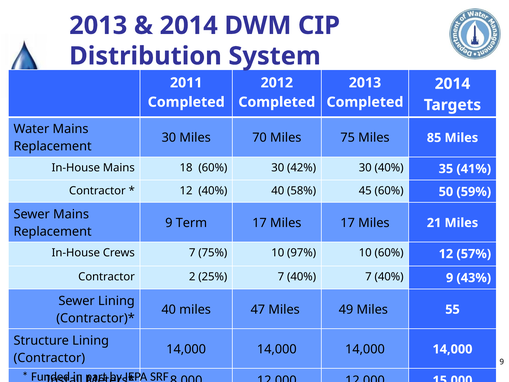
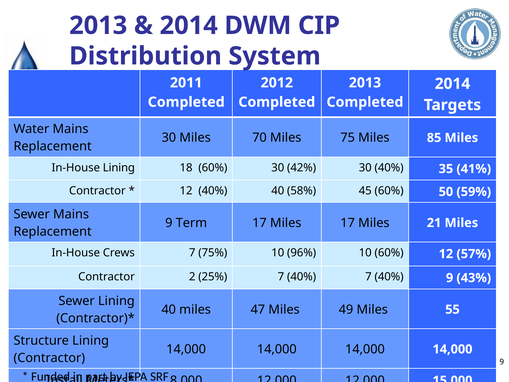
In-House Mains: Mains -> Lining (119, 168)
97%: 97% -> 96% (302, 253)
